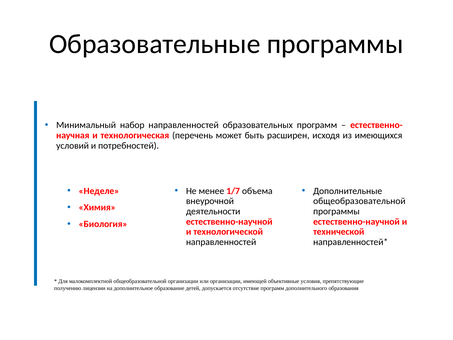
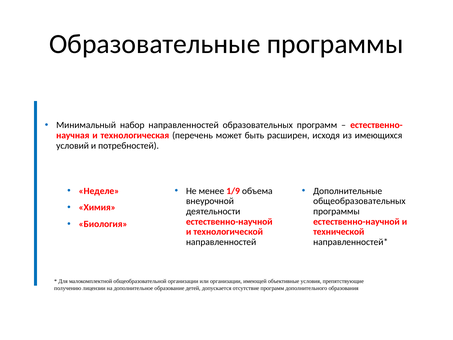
1/7: 1/7 -> 1/9 (233, 191)
общеобразовательной: общеобразовательной -> общеобразовательных (359, 201)
